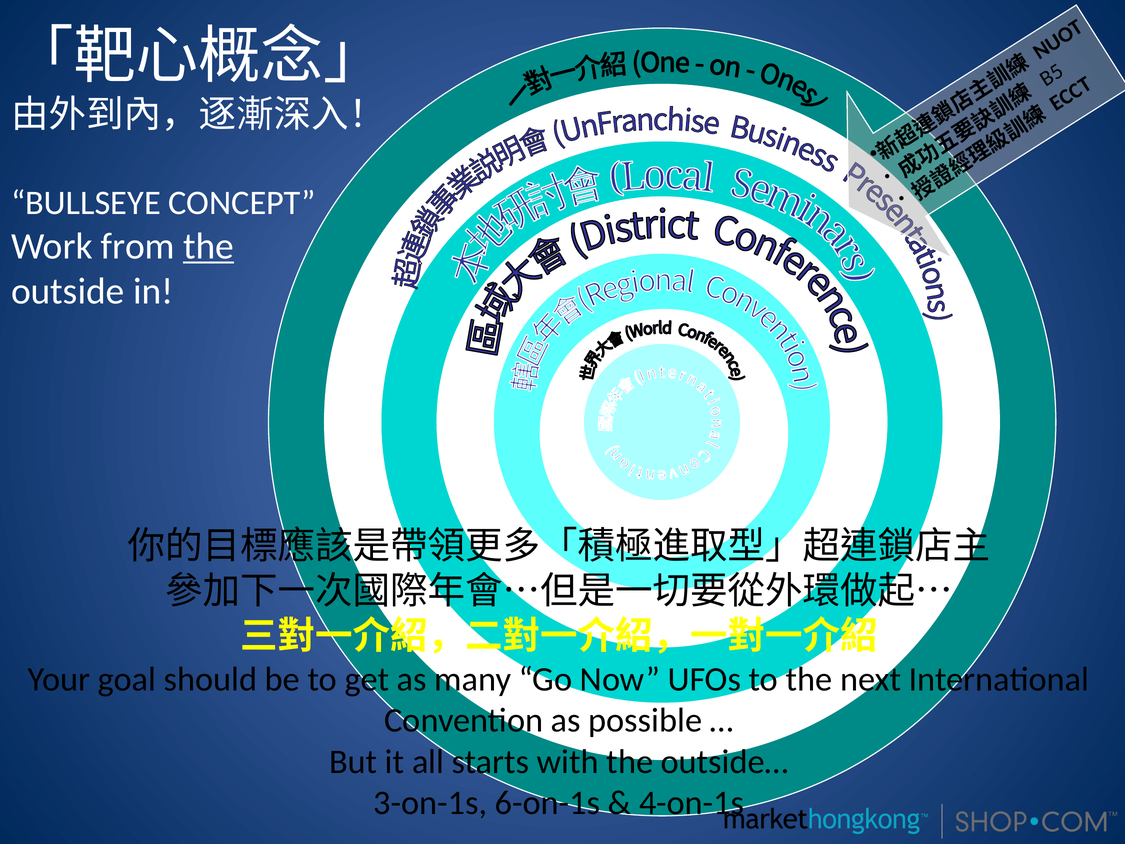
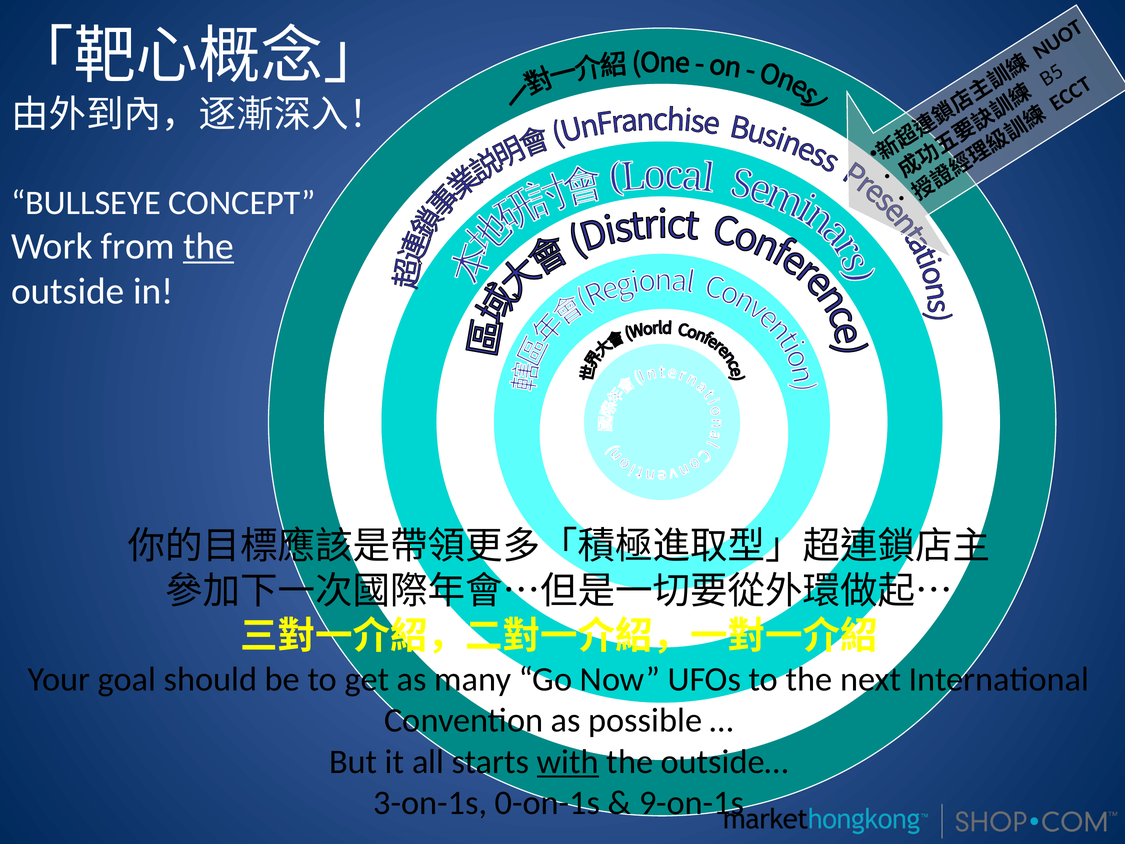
with underline: none -> present (568, 762)
6-on-1s: 6-on-1s -> 0-on-1s (547, 803)
4-on-1s: 4-on-1s -> 9-on-1s (692, 803)
